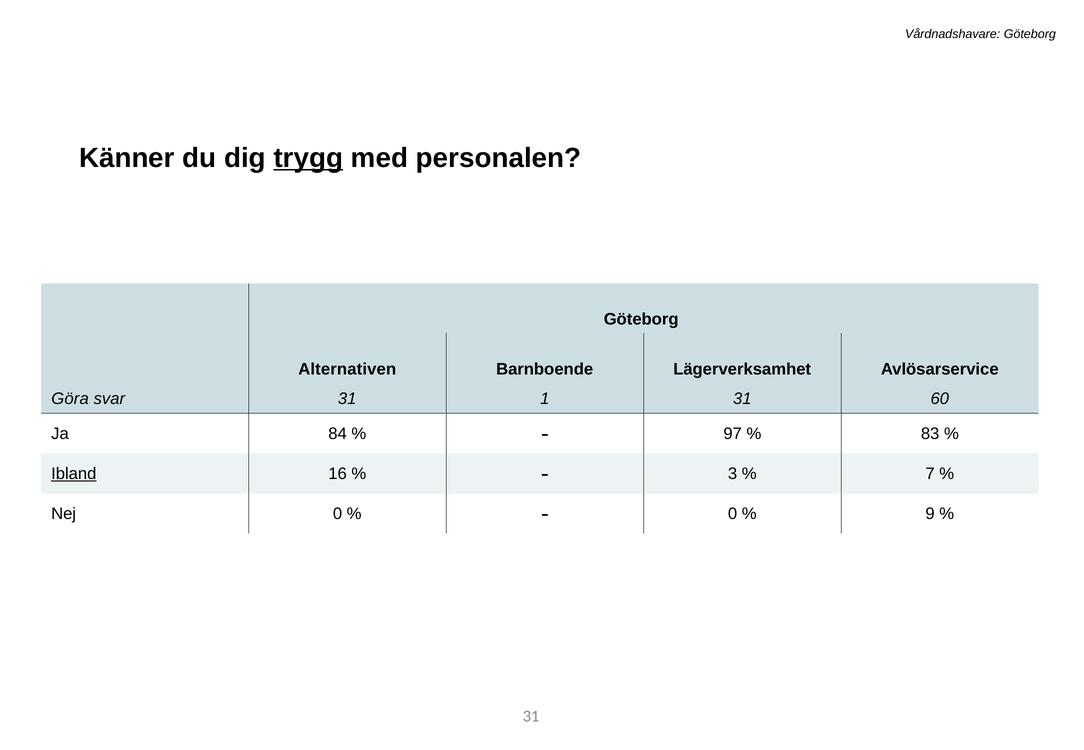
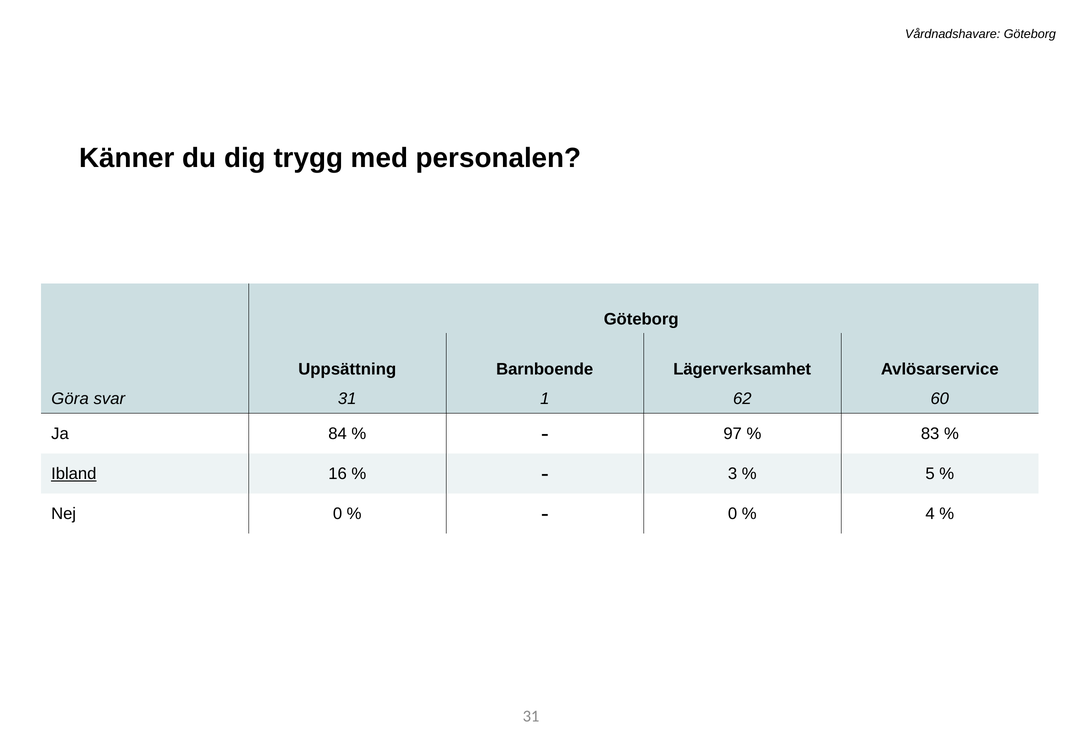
trygg underline: present -> none (308, 158)
Alternativen: Alternativen -> Uppsättning (347, 369)
1 31: 31 -> 62 (742, 399)
7: 7 -> 5 (930, 474)
9: 9 -> 4 (930, 514)
